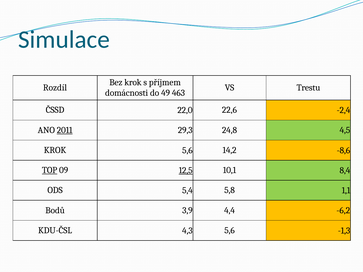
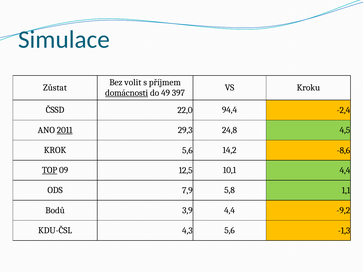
Bez krok: krok -> volit (133, 83)
Rozdíl: Rozdíl -> Zůstat (55, 88)
Trestu: Trestu -> Kroku (308, 88)
domácnosti underline: none -> present (127, 93)
463: 463 -> 397 (178, 93)
22,6: 22,6 -> 94,4 (230, 110)
12,5 underline: present -> none (186, 171)
10,1 8,4: 8,4 -> 4,4 (345, 171)
5,4: 5,4 -> 7,9 (187, 191)
-6,2: -6,2 -> -9,2 (343, 211)
